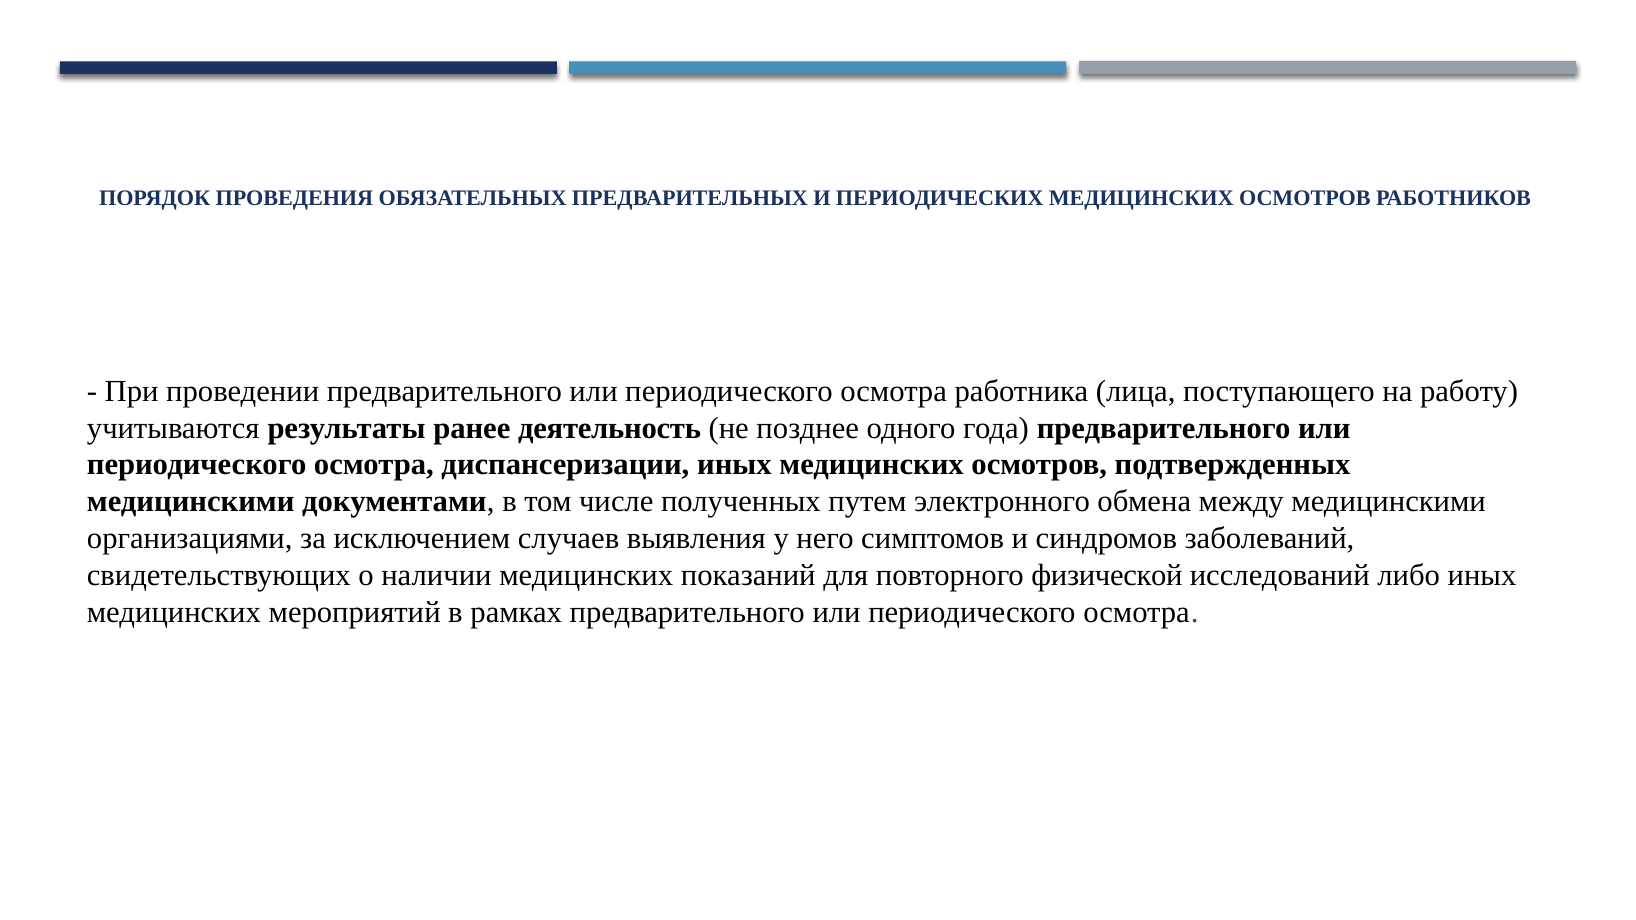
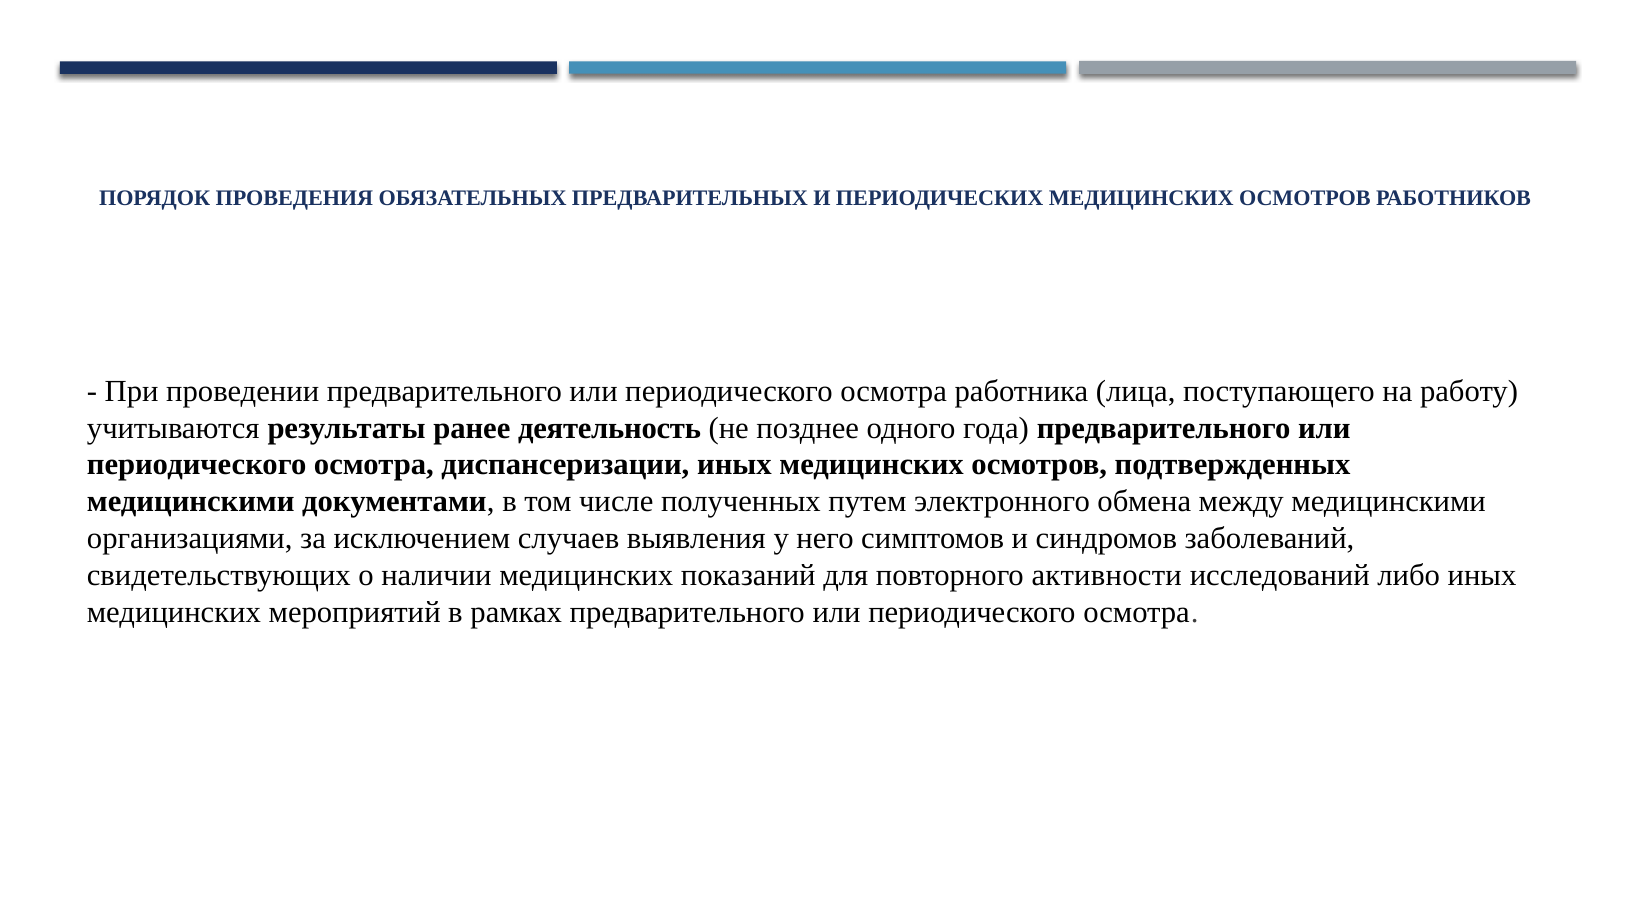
физической: физической -> активности (1107, 575)
